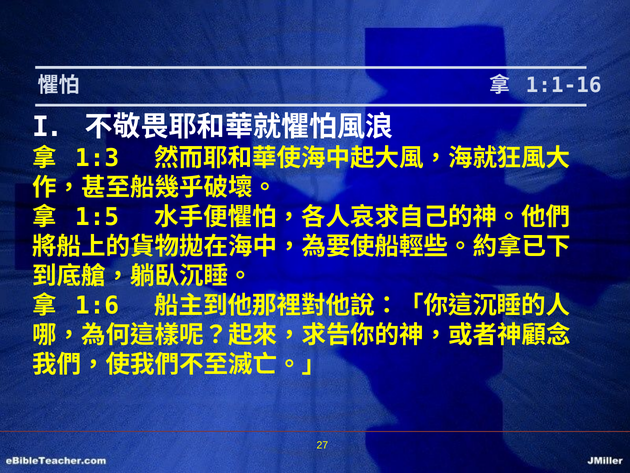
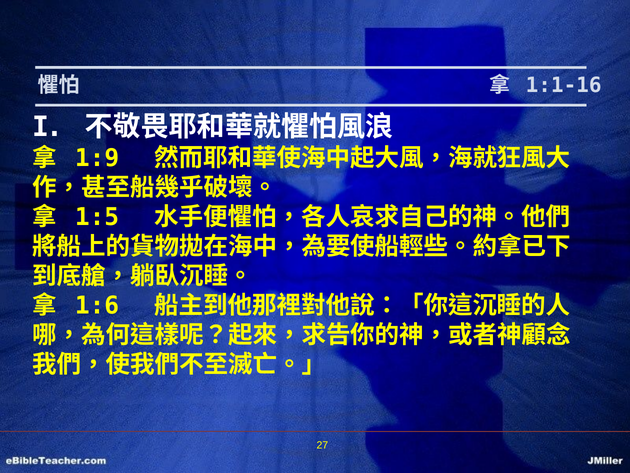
1:3: 1:3 -> 1:9 (97, 158)
